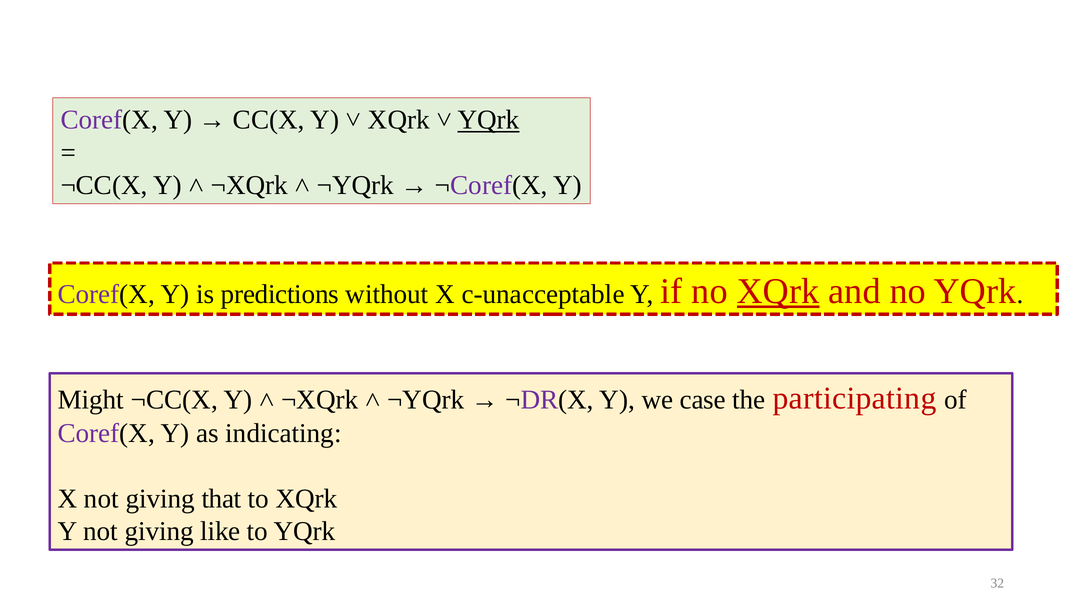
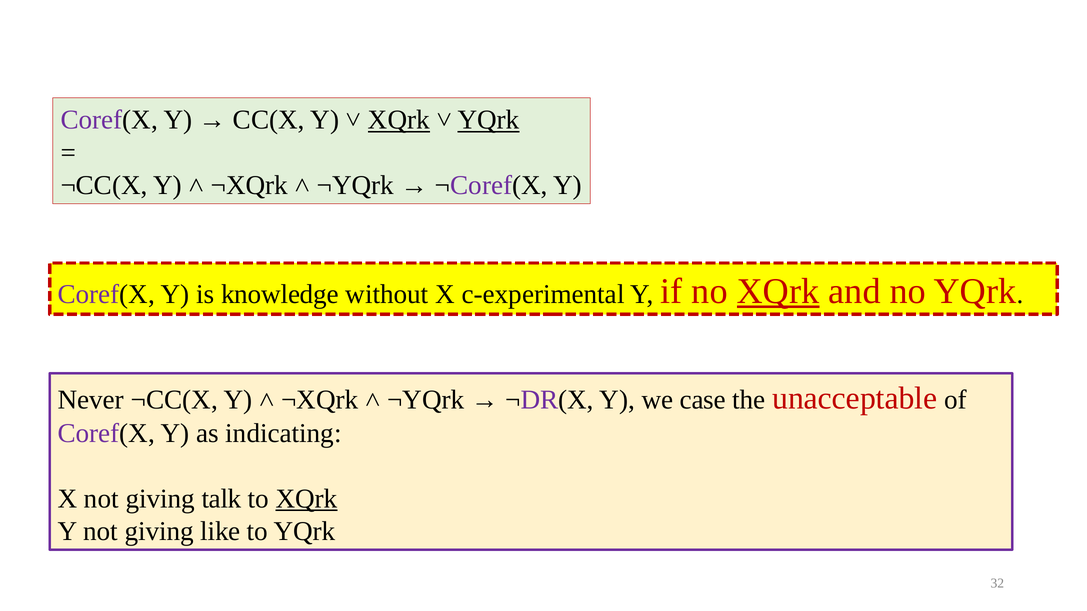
XQrk underline: none -> present (399, 120)
predictions: predictions -> knowledge (280, 294)
c-unacceptable: c-unacceptable -> c-experimental (543, 294)
Might: Might -> Never (91, 400)
participating: participating -> unacceptable (855, 399)
that: that -> talk (222, 499)
XQrk underline: none -> present (307, 499)
